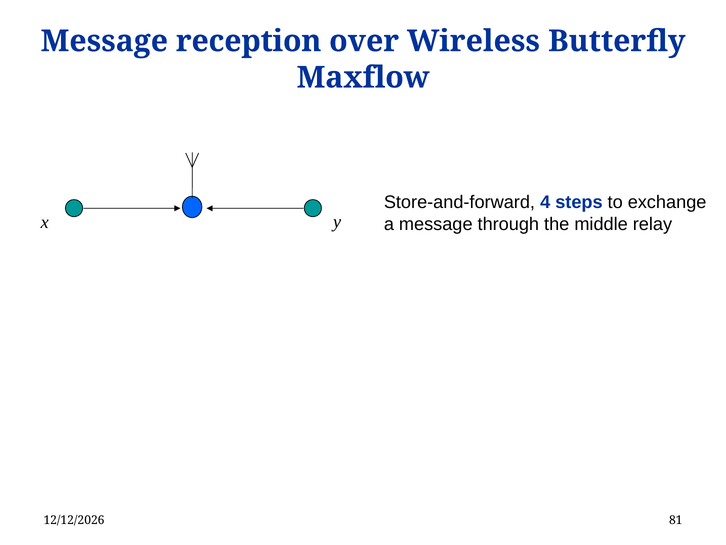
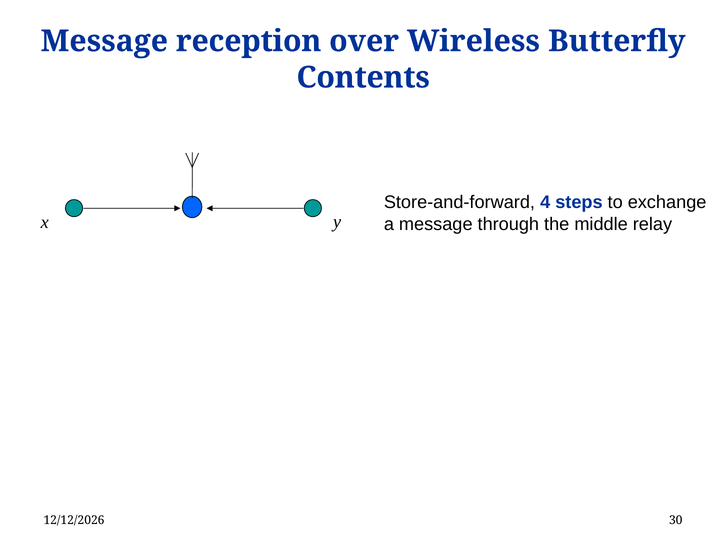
Maxflow: Maxflow -> Contents (363, 77)
81: 81 -> 30 (676, 520)
